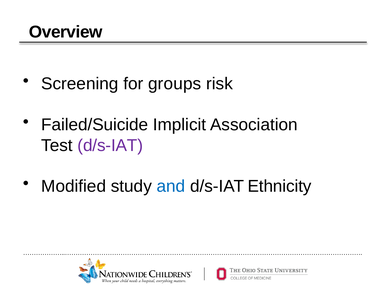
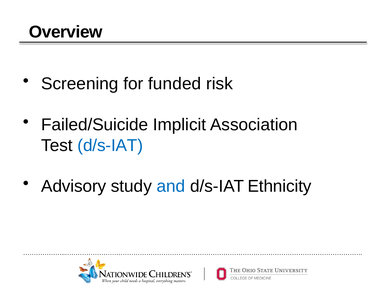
groups: groups -> funded (175, 84)
d/s-IAT colour: purple -> blue (110, 146)
Modified: Modified -> Advisory (74, 187)
